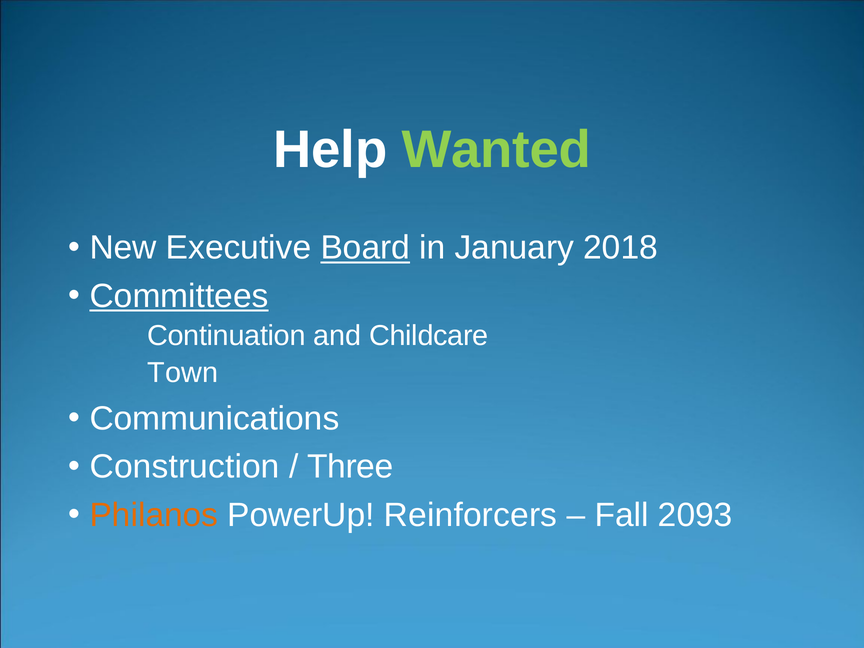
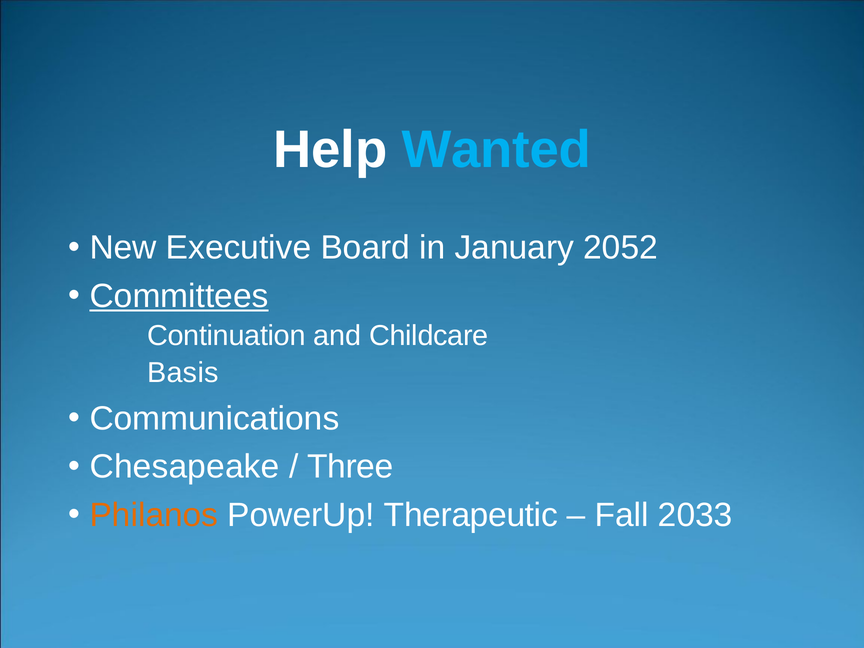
Wanted colour: light green -> light blue (496, 150)
Board underline: present -> none (365, 248)
2018: 2018 -> 2052 (621, 248)
Town: Town -> Basis (183, 373)
Construction: Construction -> Chesapeake (185, 467)
Reinforcers: Reinforcers -> Therapeutic (471, 515)
2093: 2093 -> 2033 (695, 515)
